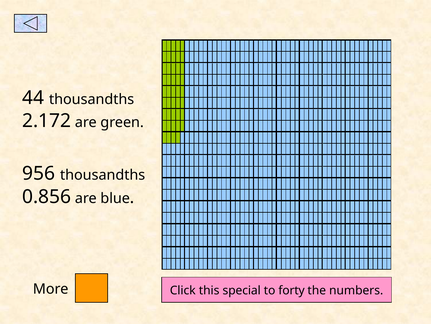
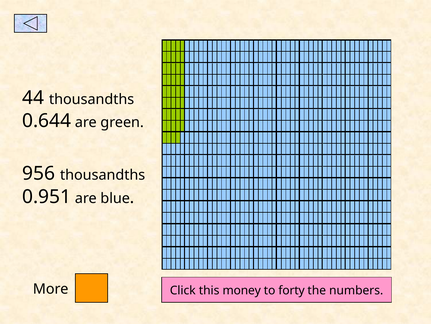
2.172: 2.172 -> 0.644 (47, 121)
0.856: 0.856 -> 0.951 (47, 196)
special: special -> money (242, 290)
